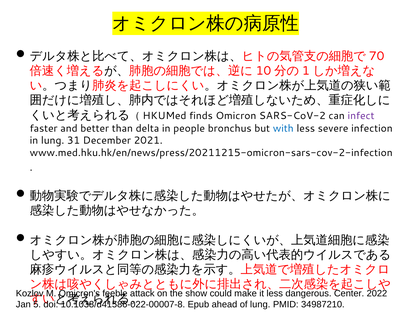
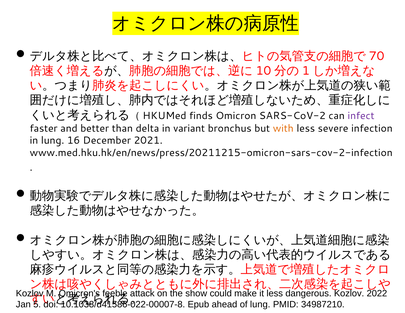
people: people -> variant (189, 128)
with colour: blue -> orange (283, 128)
31: 31 -> 16 (74, 141)
dangerous Center: Center -> Kozlov (349, 293)
